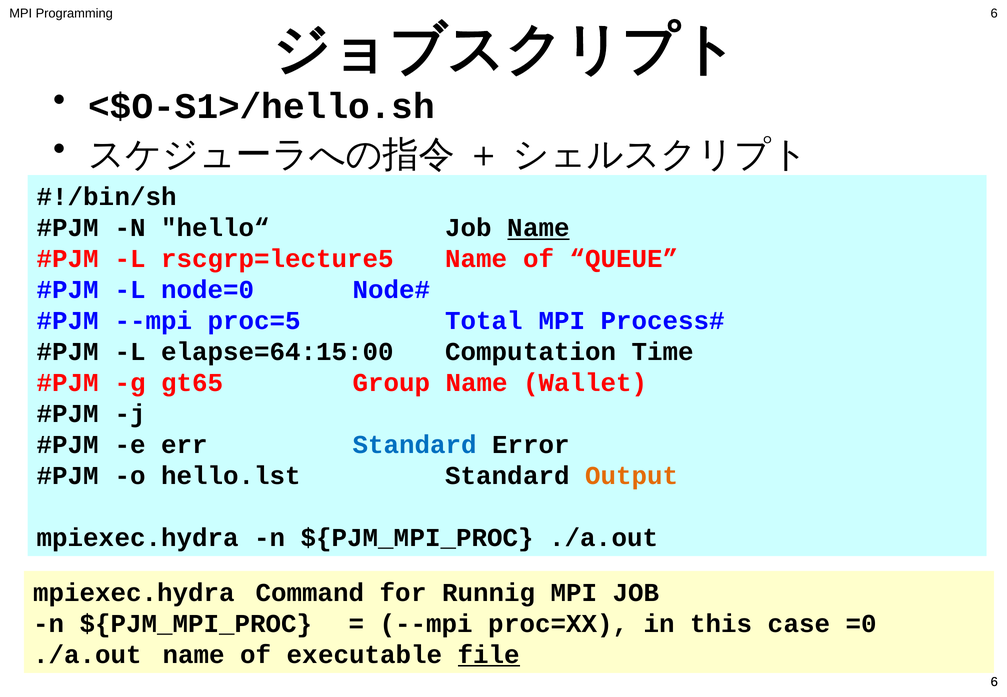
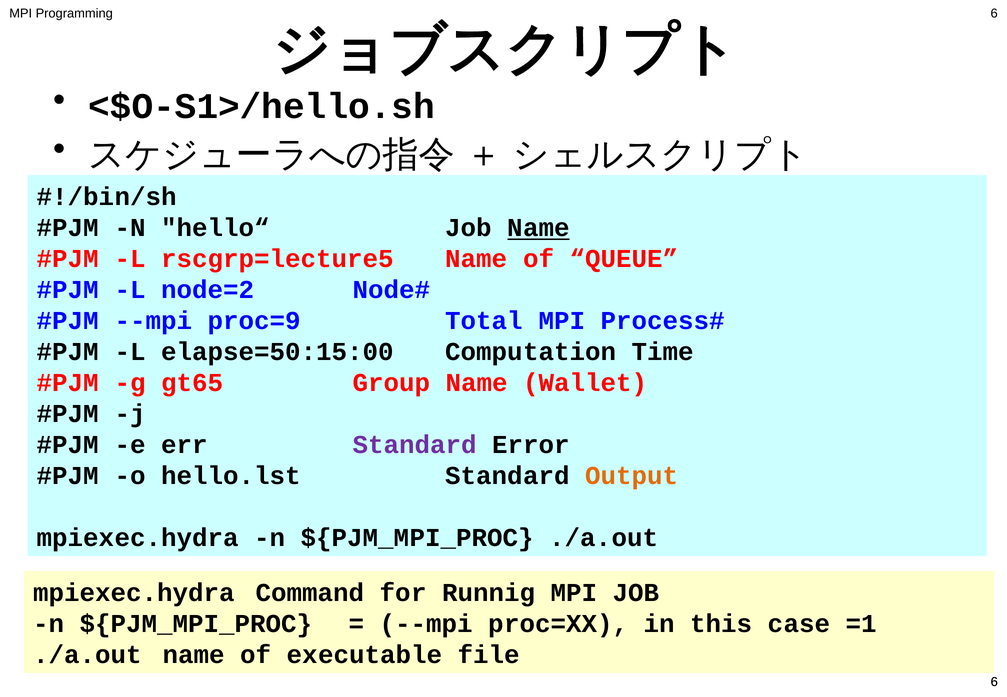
node=0: node=0 -> node=2 (208, 290)
proc=5: proc=5 -> proc=9 (254, 321)
elapse=64:15:00: elapse=64:15:00 -> elapse=50:15:00 (277, 352)
Standard colour: blue -> purple (415, 445)
=0: =0 -> =1 (861, 624)
file underline: present -> none (489, 655)
